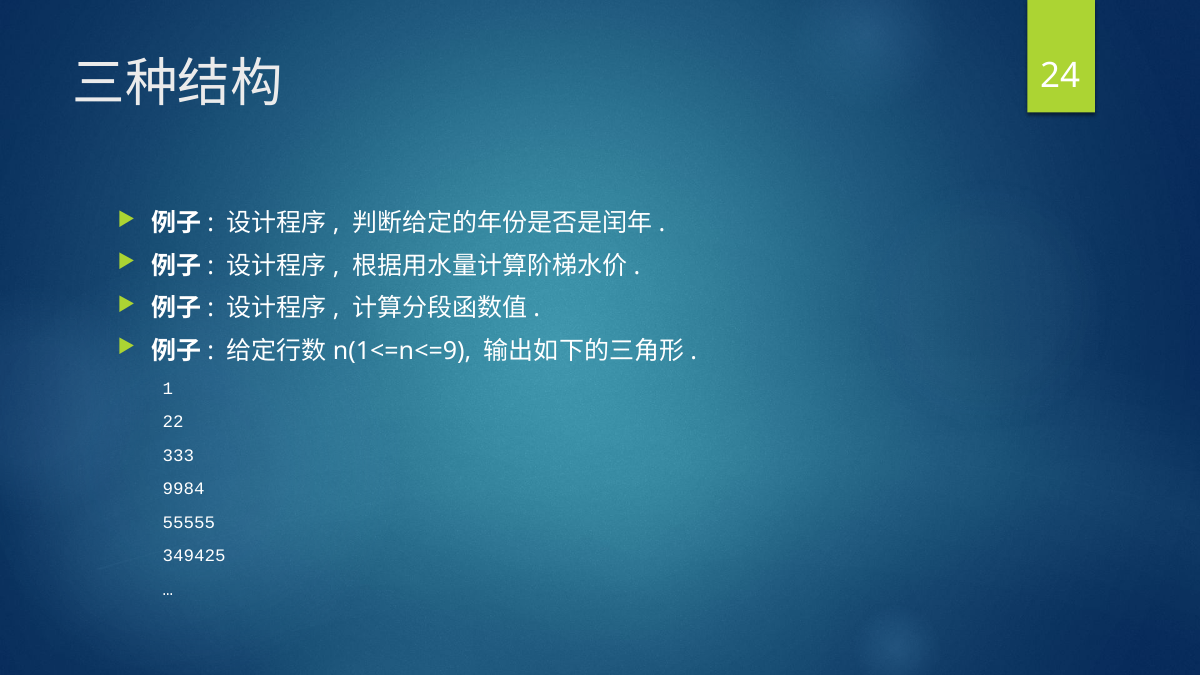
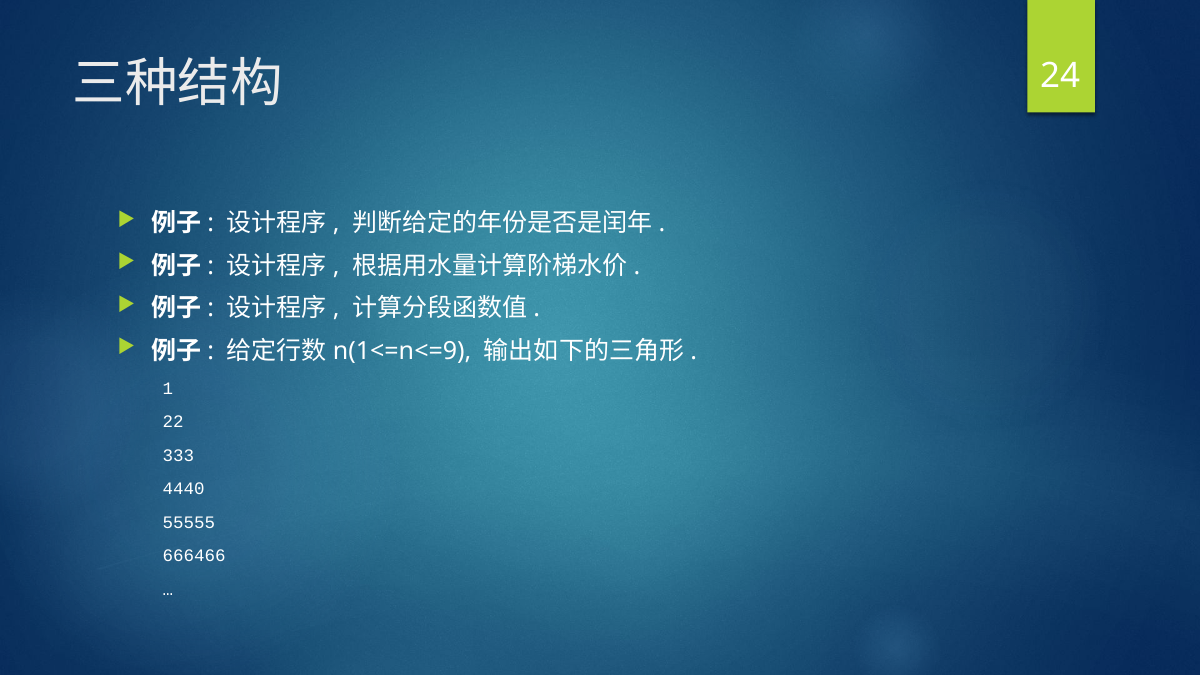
9984: 9984 -> 4440 (184, 489)
349425: 349425 -> 666466 (194, 556)
